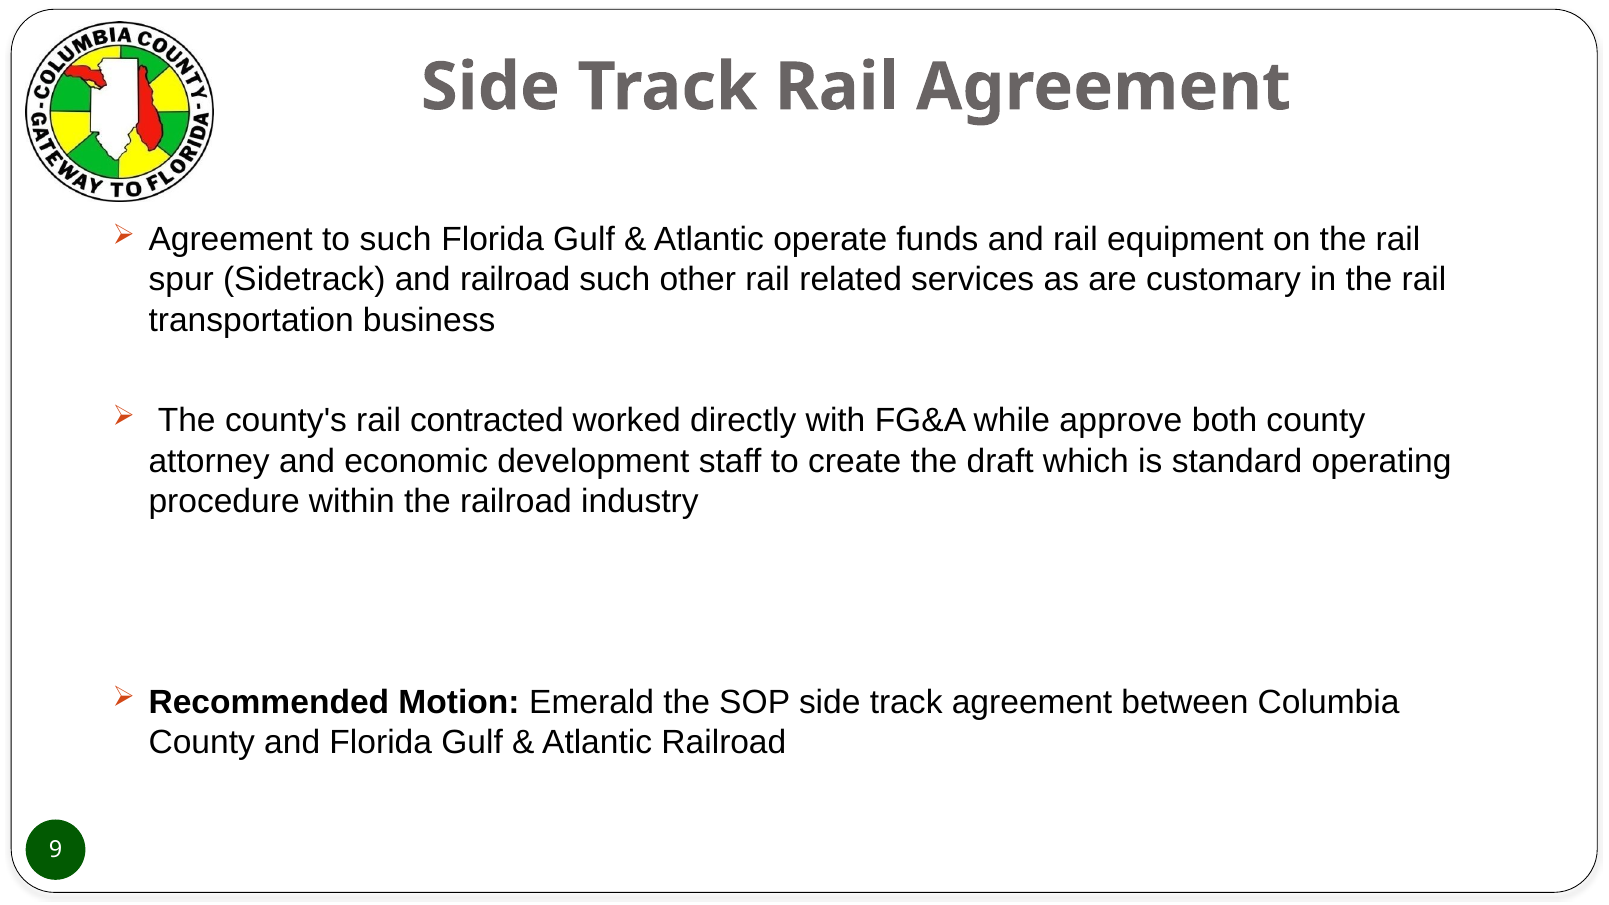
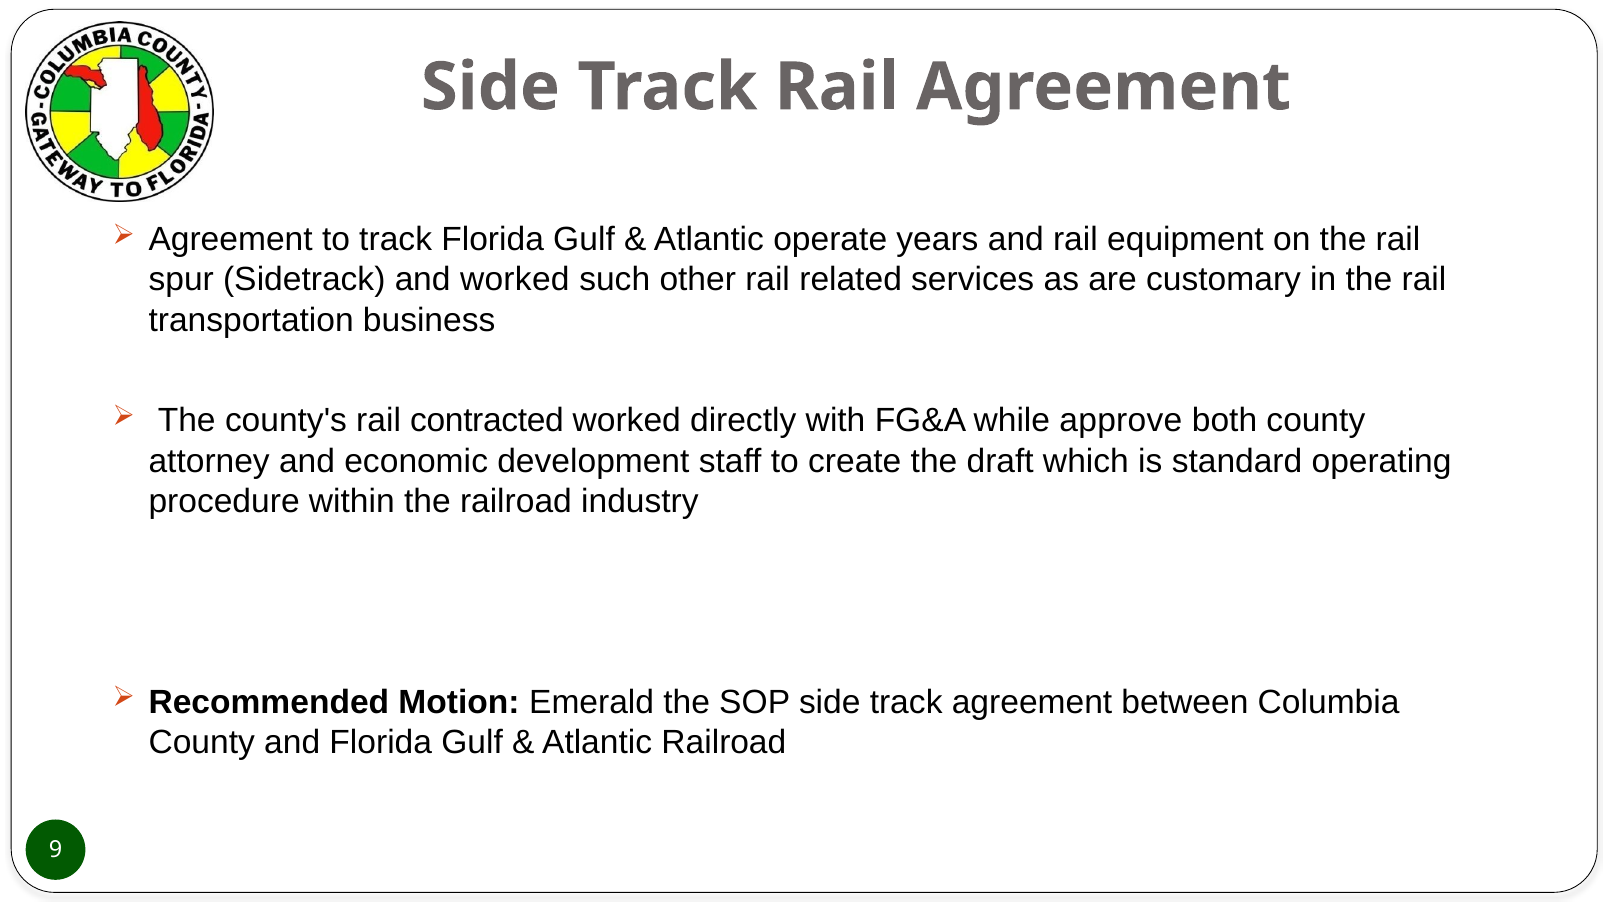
to such: such -> track (396, 240)
funds: funds -> years (937, 240)
and railroad: railroad -> worked (515, 280)
